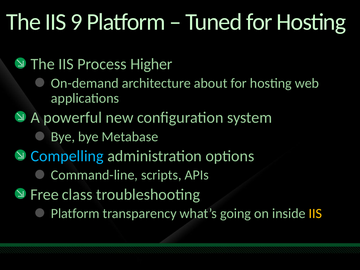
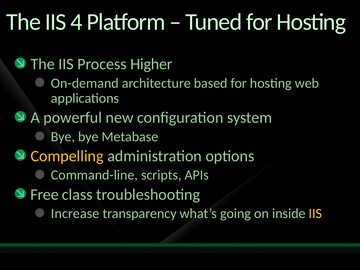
9: 9 -> 4 (76, 22)
about: about -> based (211, 83)
Compelling colour: light blue -> yellow (67, 156)
Platform: Platform -> Increase (75, 214)
